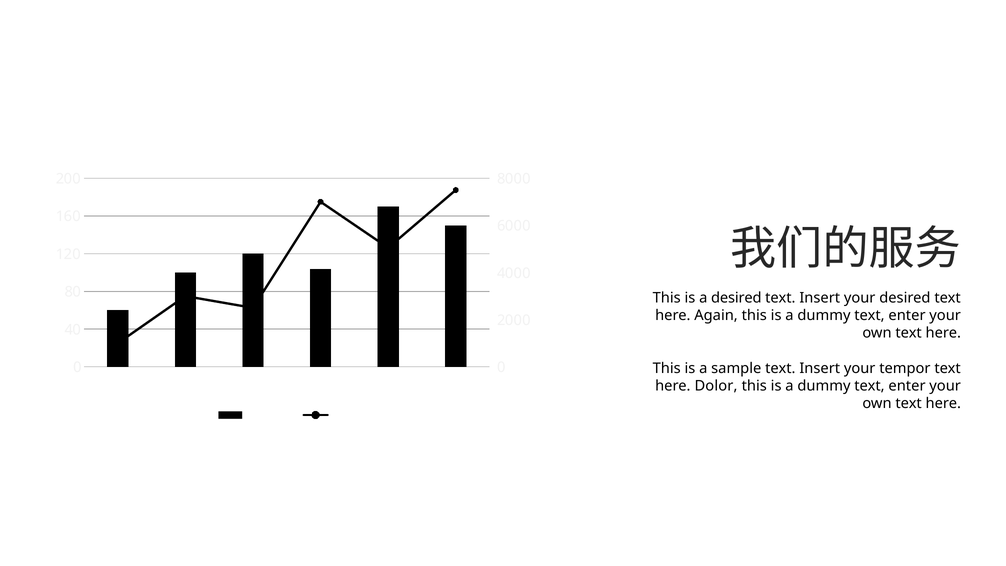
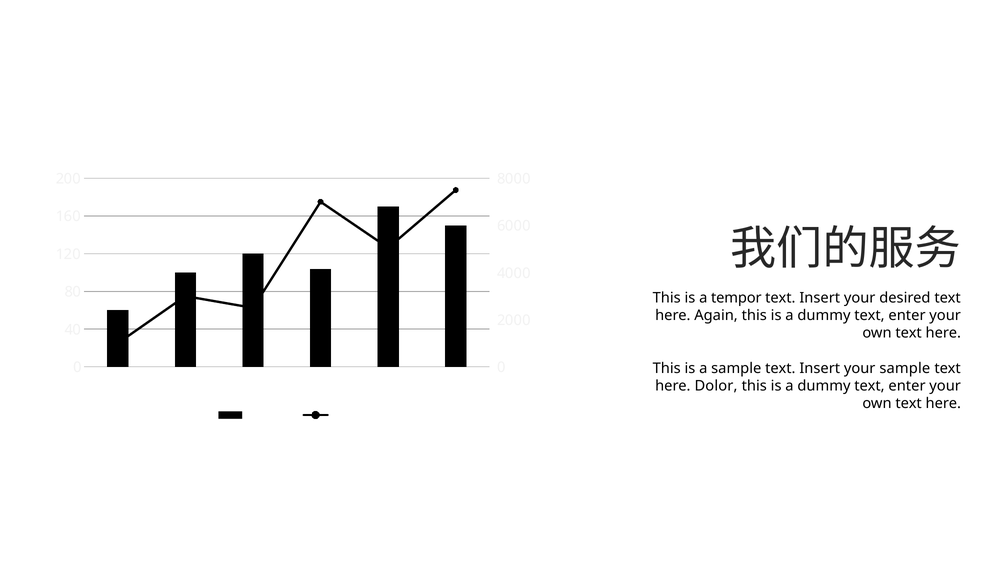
a desired: desired -> tempor (736, 298)
your tempor: tempor -> sample (905, 368)
